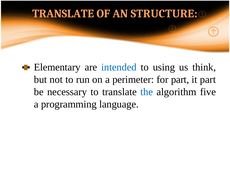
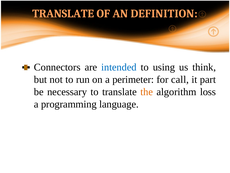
STRUCTURE: STRUCTURE -> DEFINITION (164, 14)
Elementary: Elementary -> Connectors (57, 67)
for part: part -> call (180, 79)
the colour: blue -> orange (147, 92)
five: five -> loss (208, 92)
